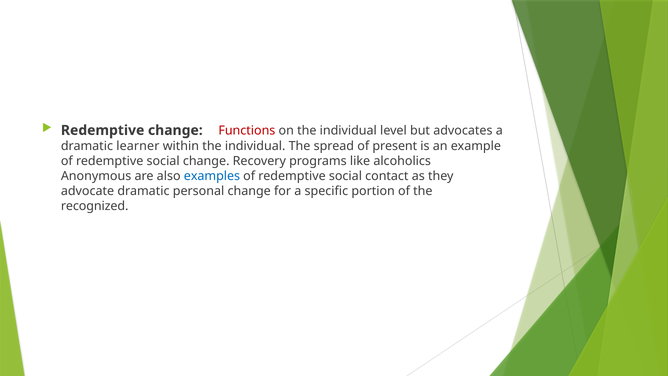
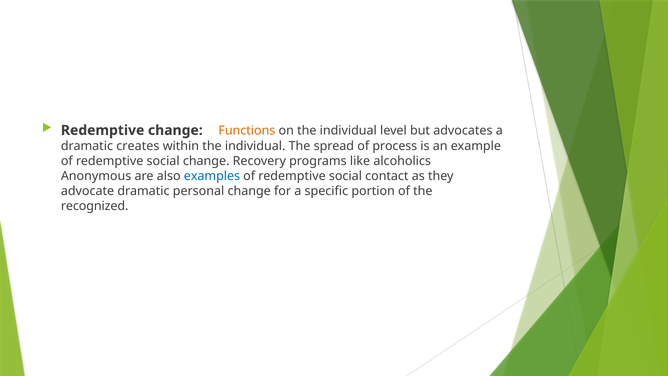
Functions colour: red -> orange (247, 131)
learner: learner -> creates (138, 146)
present: present -> process (395, 146)
